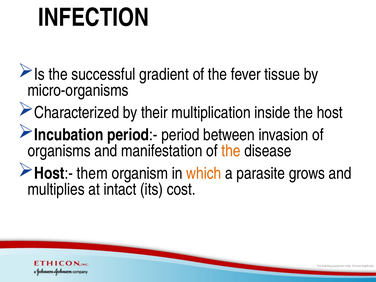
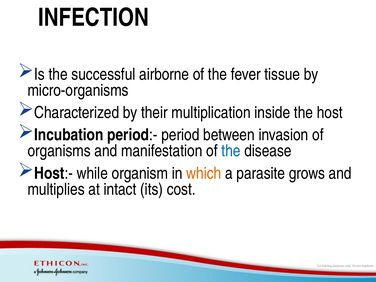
gradient: gradient -> airborne (164, 74)
the colour: orange -> blue (231, 151)
them: them -> while (92, 173)
